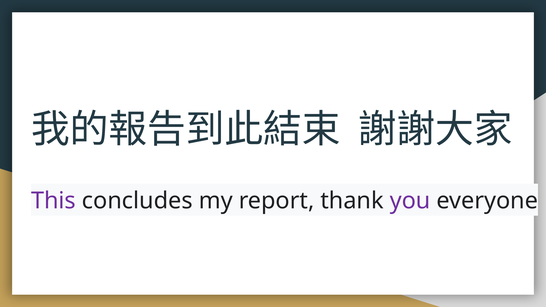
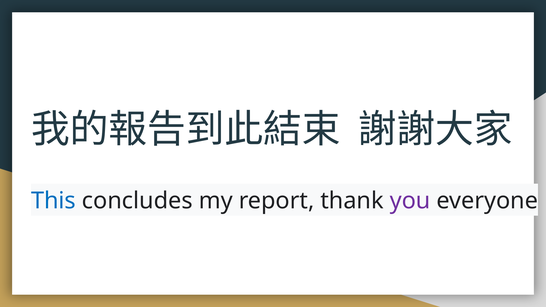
This colour: purple -> blue (53, 201)
